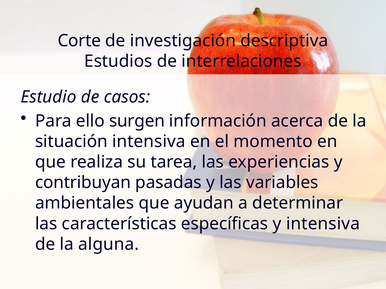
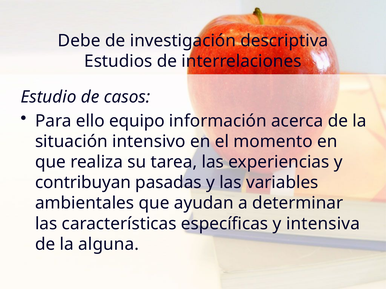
Corte: Corte -> Debe (79, 41)
surgen: surgen -> equipo (137, 121)
situación intensiva: intensiva -> intensivo (149, 142)
